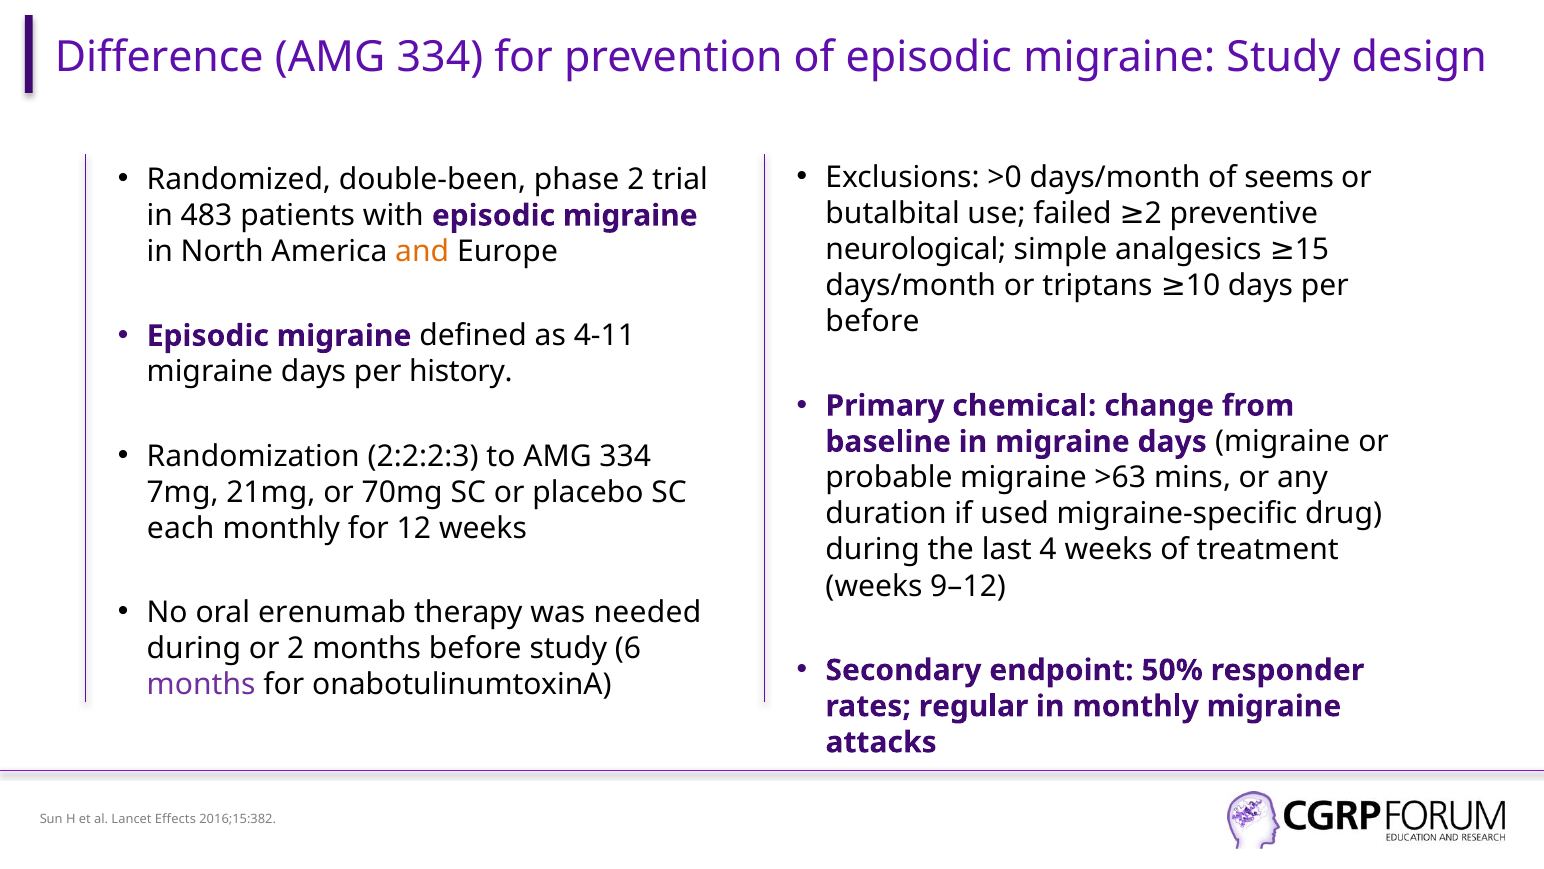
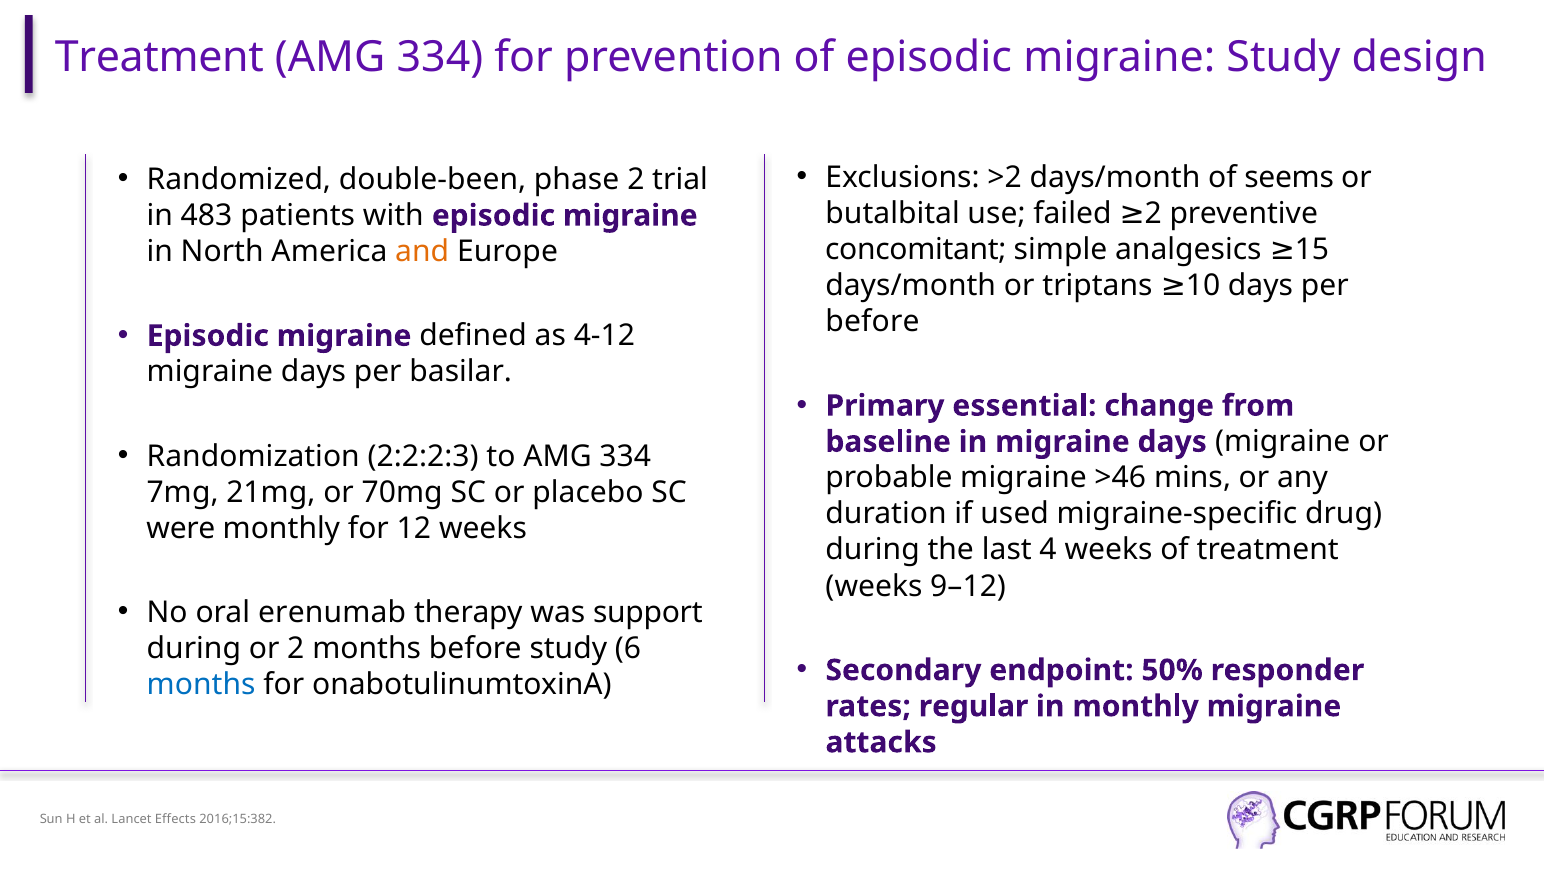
Difference: Difference -> Treatment (159, 57)
>0: >0 -> >2 (1005, 177)
neurological: neurological -> concomitant (916, 249)
4-11: 4-11 -> 4-12 (604, 336)
history: history -> basilar (461, 372)
chemical: chemical -> essential (1024, 406)
>63: >63 -> >46 (1120, 478)
each: each -> were (181, 528)
needed: needed -> support (648, 612)
months colour: purple -> blue (201, 684)
